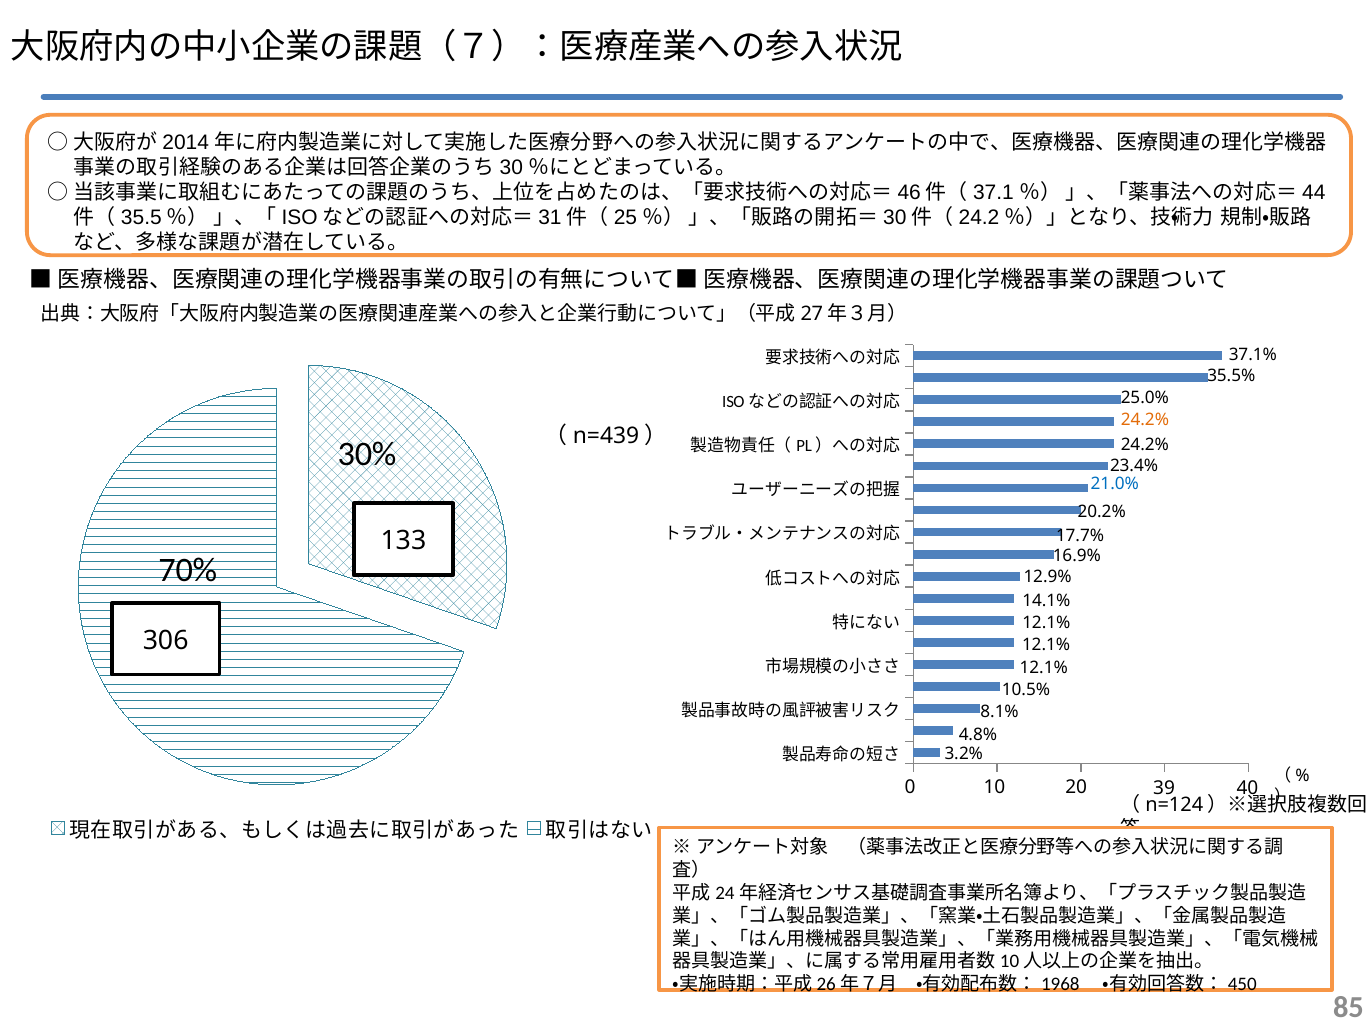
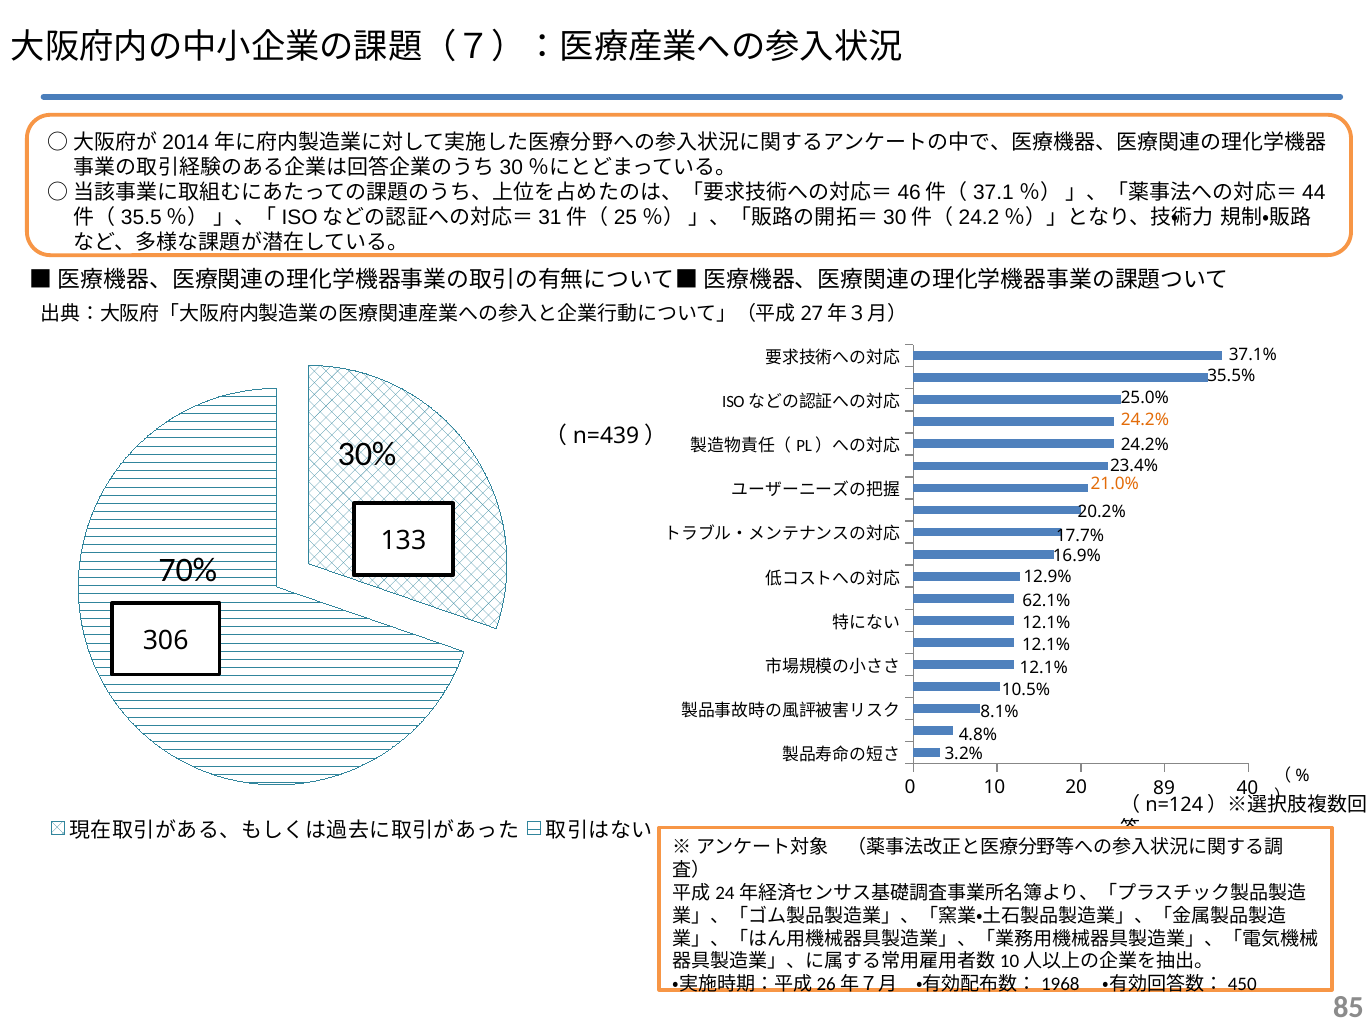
21.0% colour: blue -> orange (1115, 484)
14.1%: 14.1% -> 62.1% (1046, 601)
39: 39 -> 89 (1164, 788)
